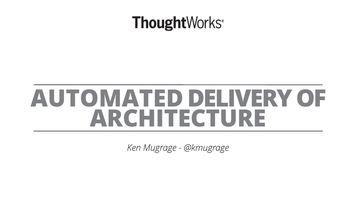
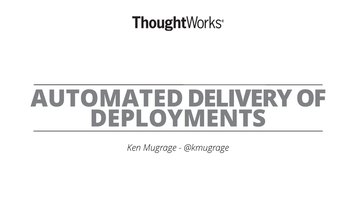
ARCHITECTURE: ARCHITECTURE -> DEPLOYMENTS (178, 119)
